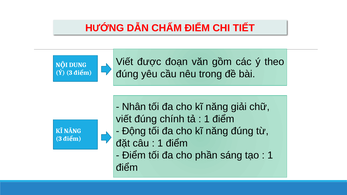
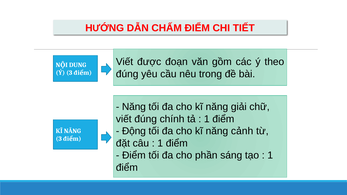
Nhân: Nhân -> Năng (134, 107)
năng đúng: đúng -> cảnh (242, 131)
